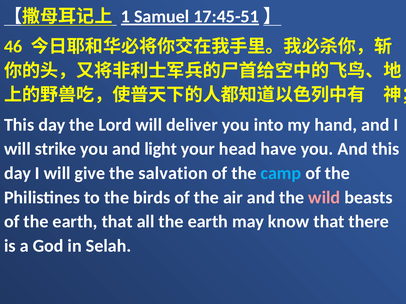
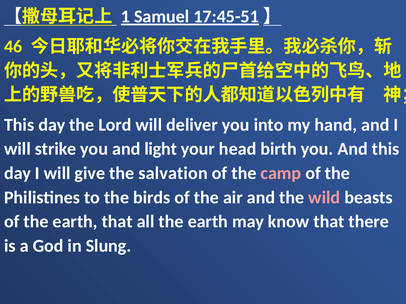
have: have -> birth (279, 149)
camp colour: light blue -> pink (281, 173)
Selah: Selah -> Slung (109, 246)
